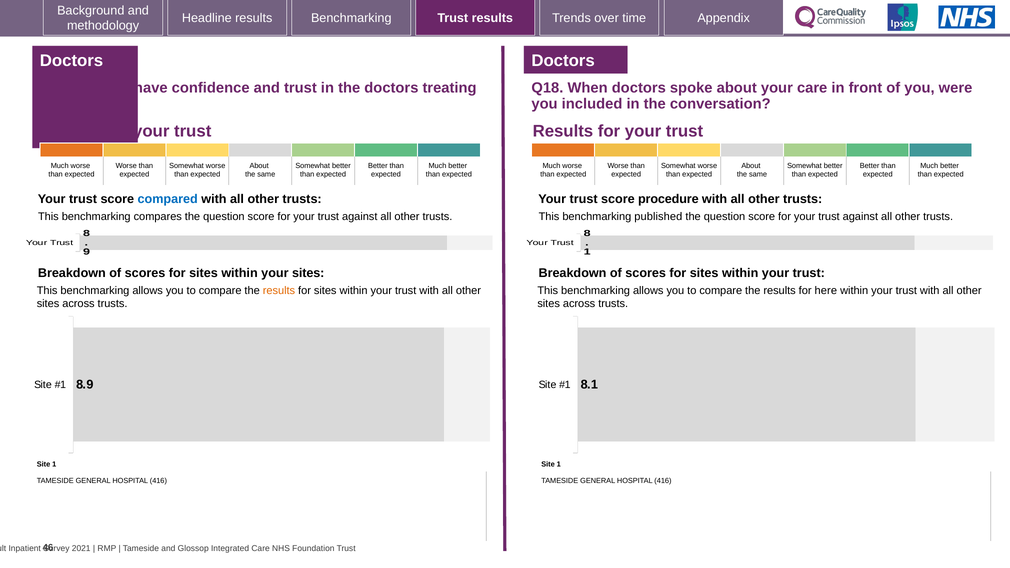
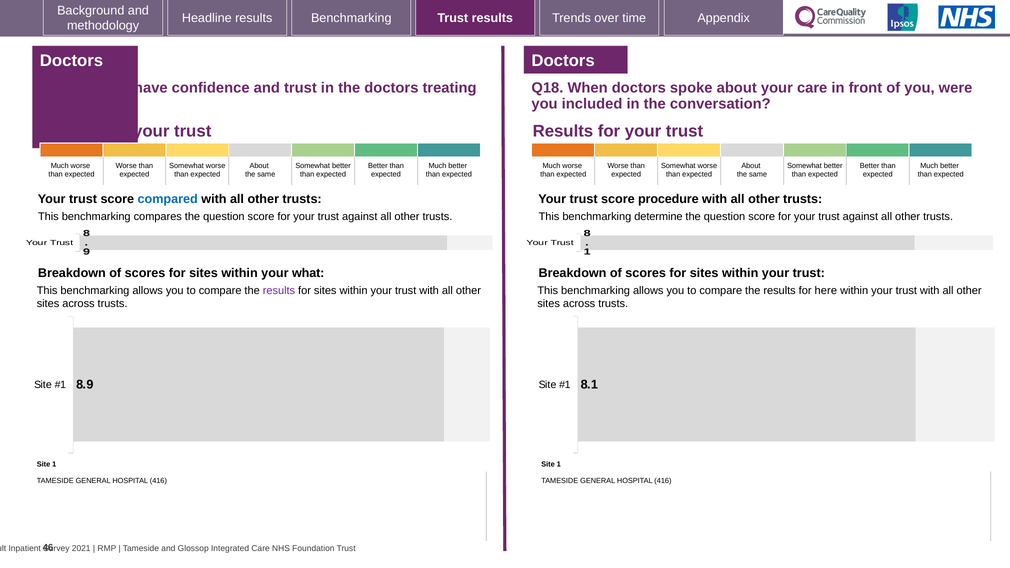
published: published -> determine (658, 217)
your sites: sites -> what (308, 273)
results colour: orange -> purple (279, 290)
